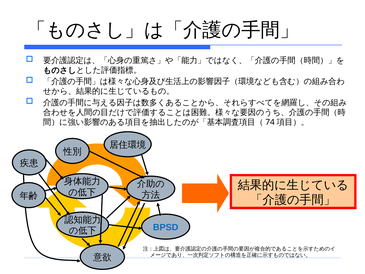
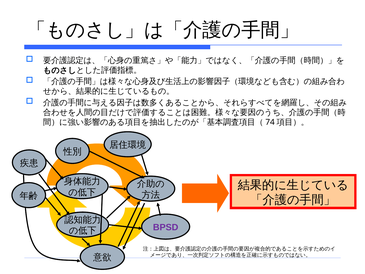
BPSD colour: blue -> purple (166, 227)
